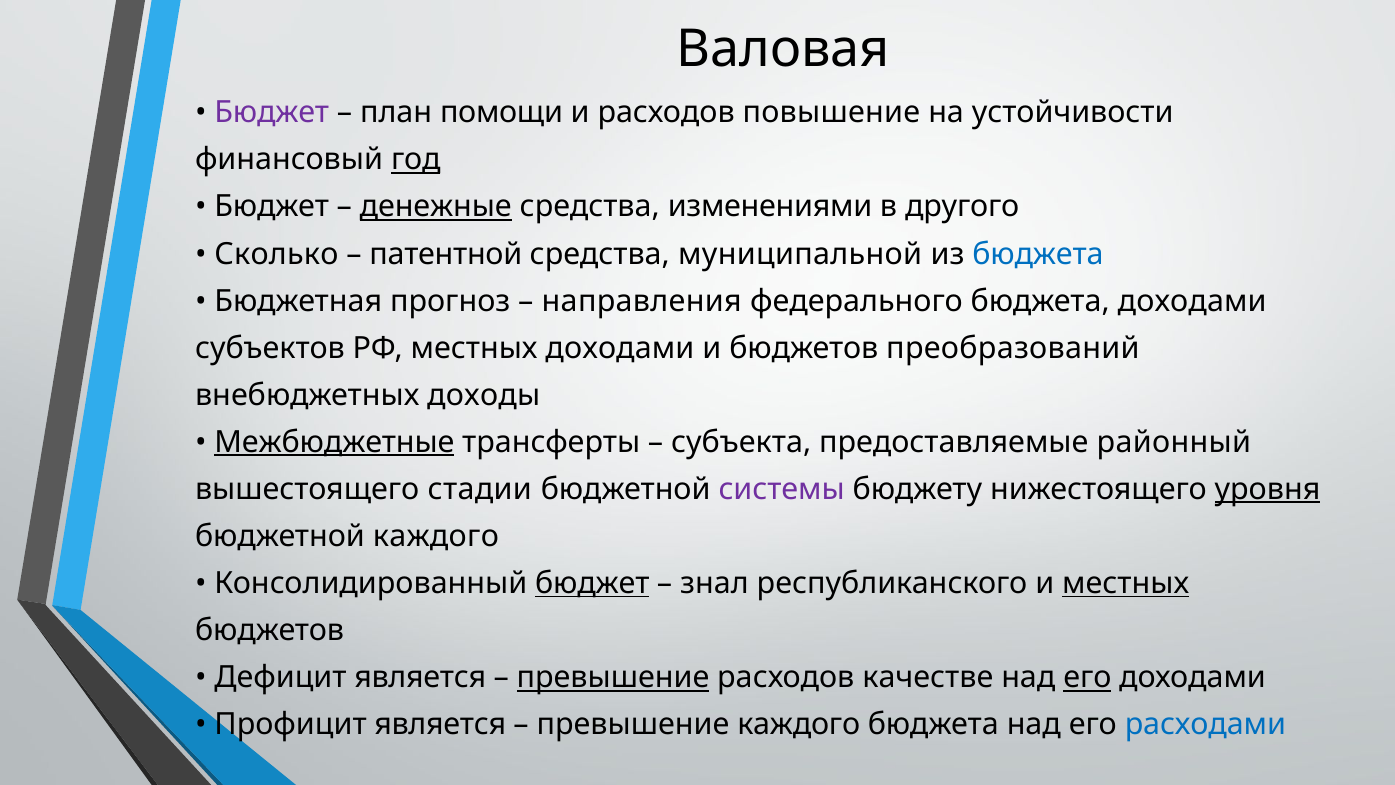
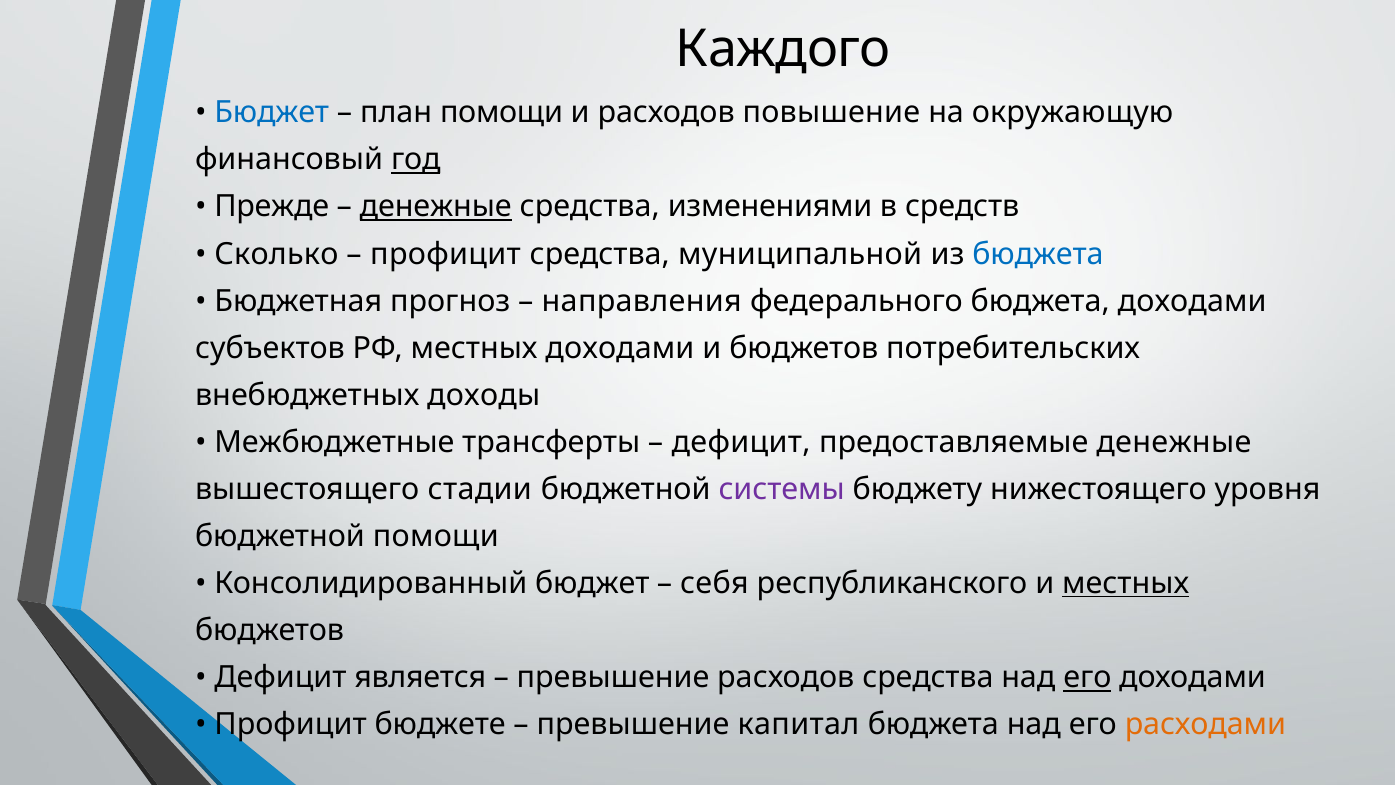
Валовая: Валовая -> Каждого (783, 50)
Бюджет colour: purple -> blue (272, 113)
устойчивости: устойчивости -> окружающую (1073, 113)
Бюджет: Бюджет -> Прежде (272, 207)
другого: другого -> средств (962, 207)
патентной: патентной -> профицит (446, 254)
преобразований: преобразований -> потребительских (1013, 348)
Межбюджетные underline: present -> none (334, 442)
субъекта: субъекта -> дефицит (741, 442)
предоставляемые районный: районный -> денежные (1174, 442)
уровня underline: present -> none (1268, 489)
бюджетной каждого: каждого -> помощи (436, 536)
бюджет underline: present -> none (592, 583)
знал: знал -> себя (714, 583)
превышение underline: present -> none (613, 677)
расходов качестве: качестве -> средства (928, 677)
Профицит является: является -> бюджете (440, 724)
превышение каждого: каждого -> капитал (798, 724)
расходами colour: blue -> orange (1205, 724)
